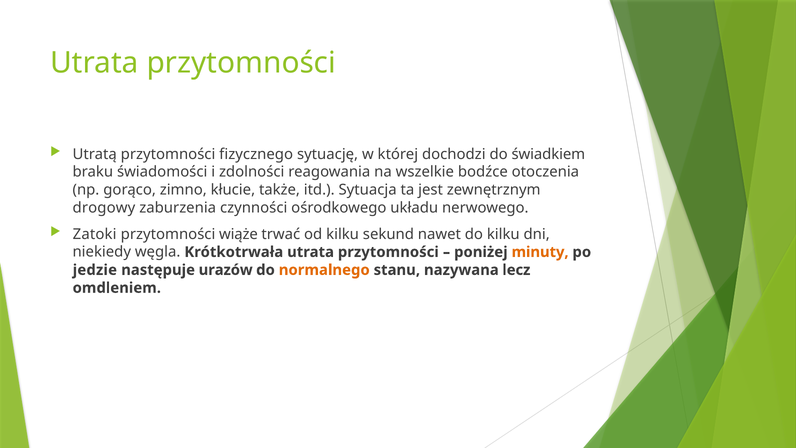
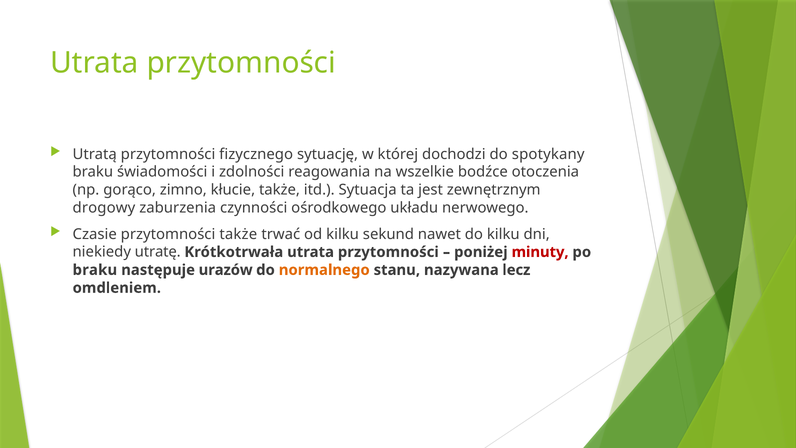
świadkiem: świadkiem -> spotykany (548, 154)
Zatoki: Zatoki -> Czasie (95, 234)
przytomności wiąże: wiąże -> także (238, 234)
węgla: węgla -> utratę (158, 252)
minuty colour: orange -> red (540, 252)
jedzie: jedzie -> braku (95, 270)
